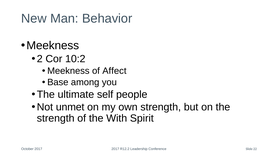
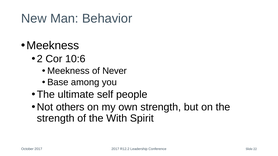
10:2: 10:2 -> 10:6 (75, 59)
Affect: Affect -> Never (115, 71)
unmet: unmet -> others (70, 107)
